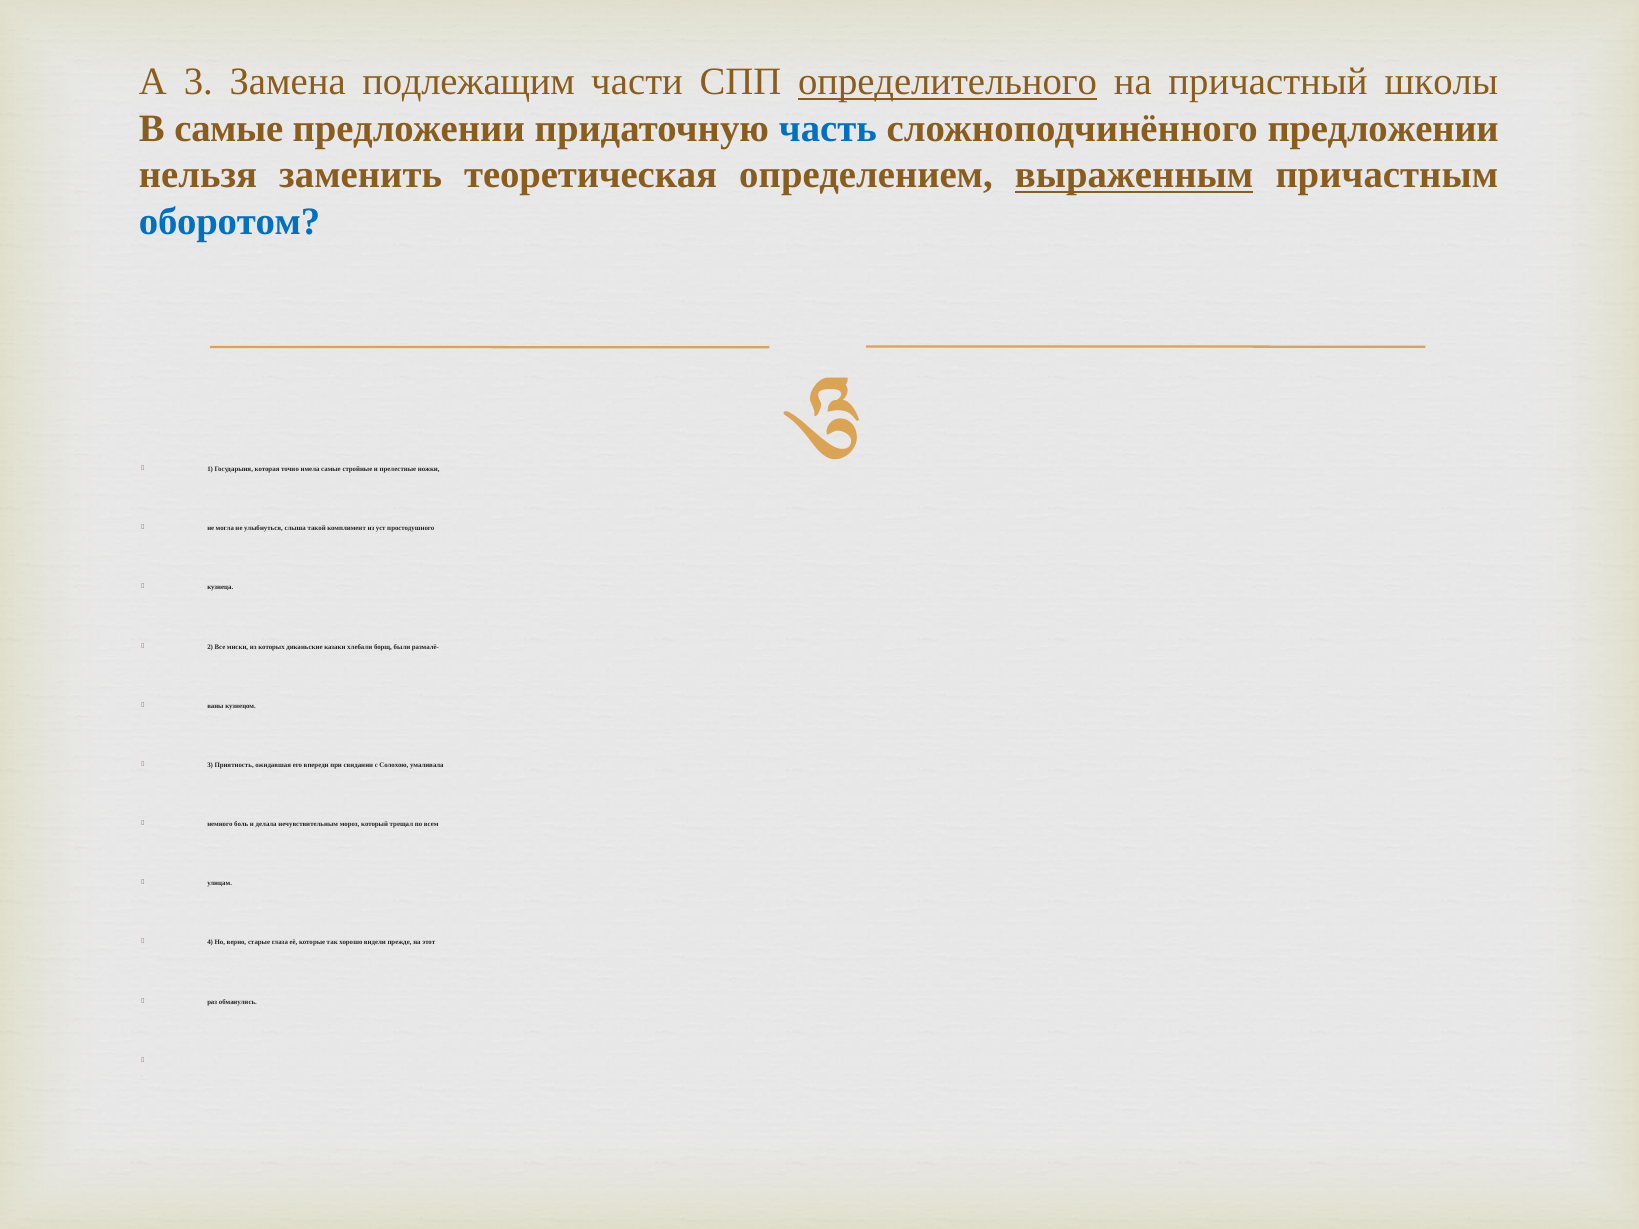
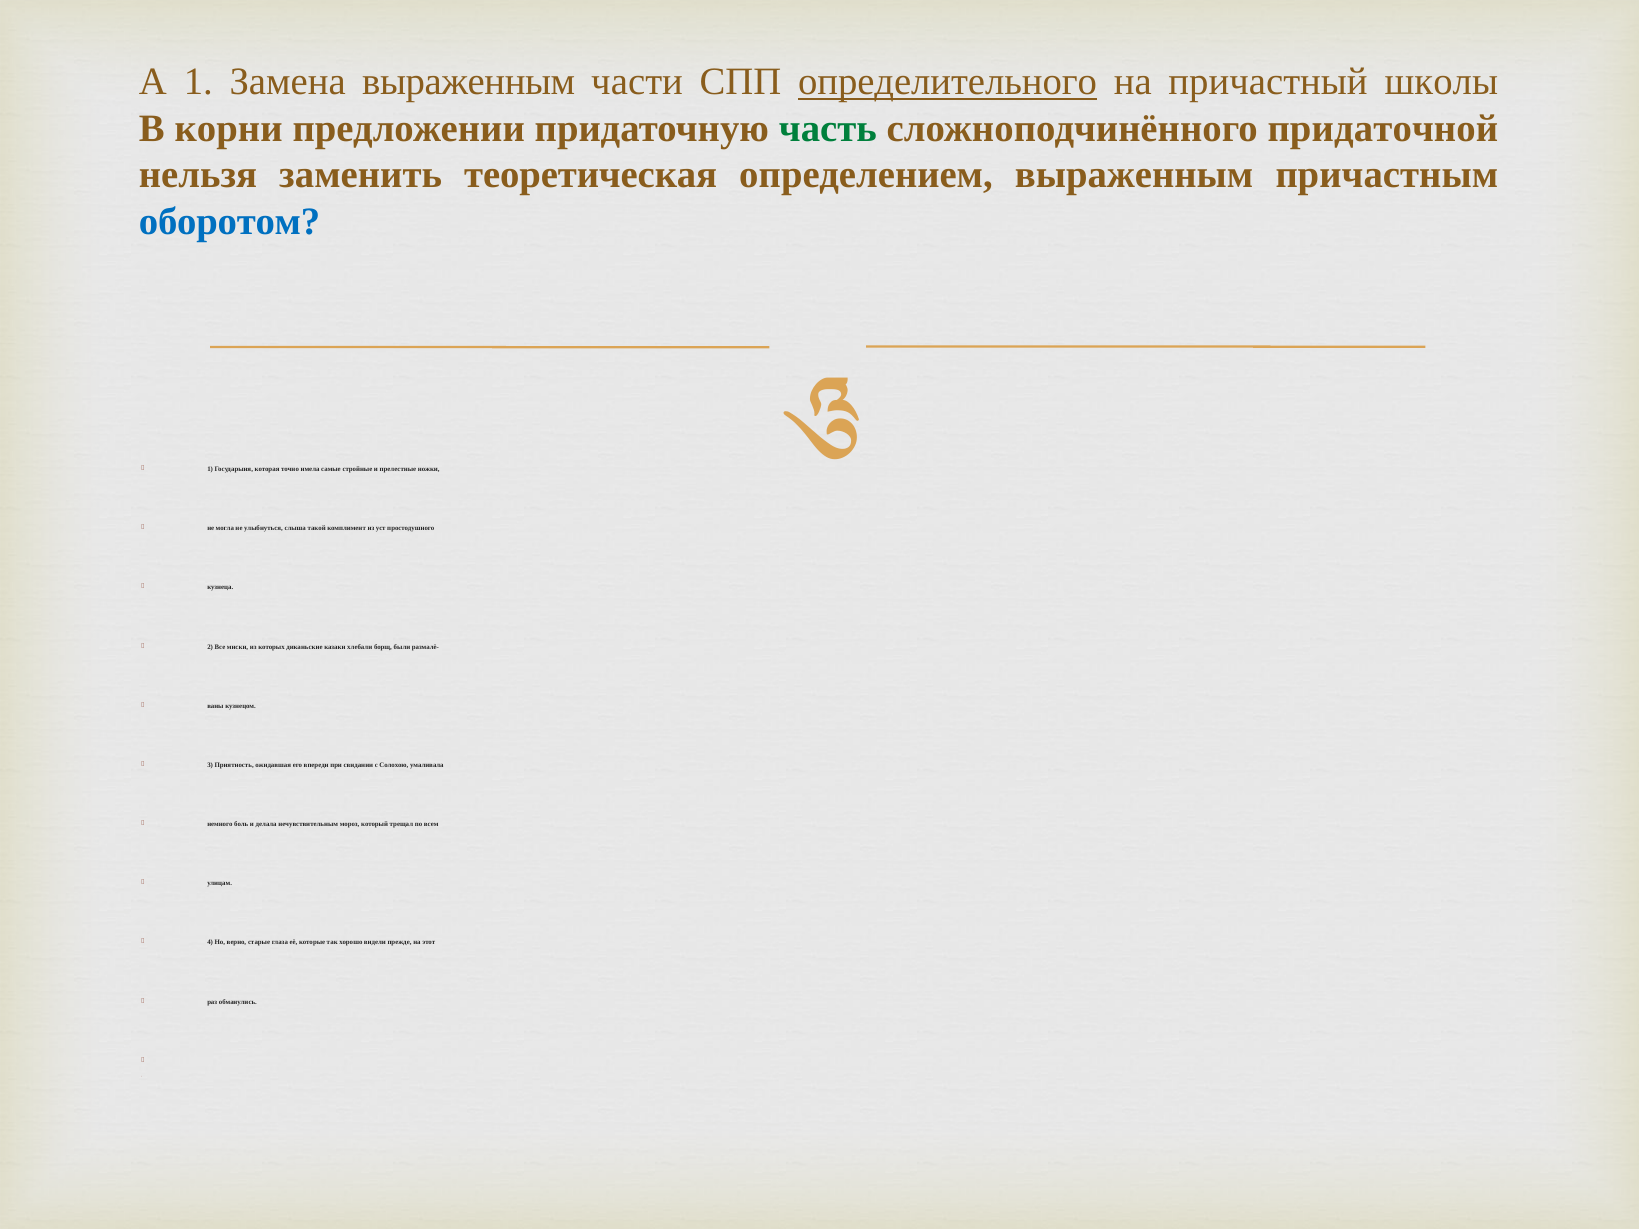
А 3: 3 -> 1 (198, 82)
Замена подлежащим: подлежащим -> выраженным (469, 82)
В самые: самые -> корни (229, 129)
часть colour: blue -> green (828, 129)
сложноподчинённого предложении: предложении -> придаточной (1383, 129)
выраженным underline: present -> none (1134, 175)
